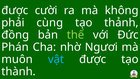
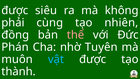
cười: cười -> siêu (46, 10)
thảnh: thảnh -> nhiên (121, 23)
thể colour: light green -> pink (76, 35)
Ngươi: Ngươi -> Tuyên (101, 47)
